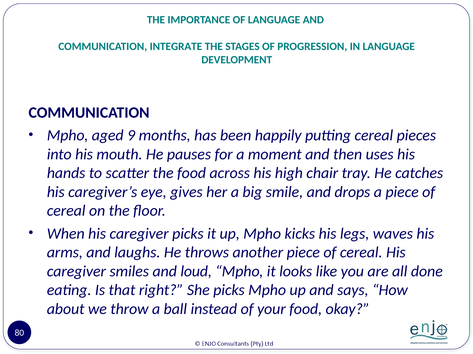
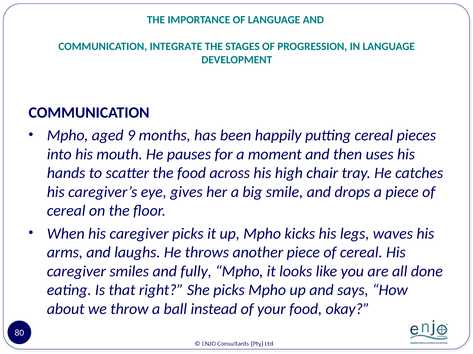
loud: loud -> fully (196, 272)
